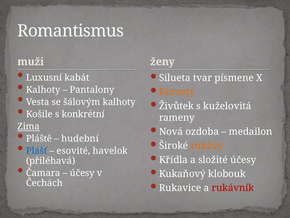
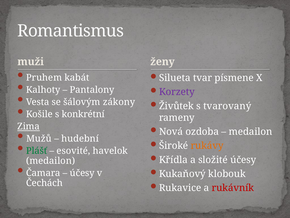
Luxusní: Luxusní -> Pruhem (44, 77)
Korzety colour: orange -> purple (177, 92)
šálovým kalhoty: kalhoty -> zákony (119, 102)
kuželovitá: kuželovitá -> tvarovaný (227, 106)
Pláště: Pláště -> Mužů (39, 138)
Plášť colour: blue -> green (37, 150)
přiléhavá: přiléhavá -> medailon (51, 160)
